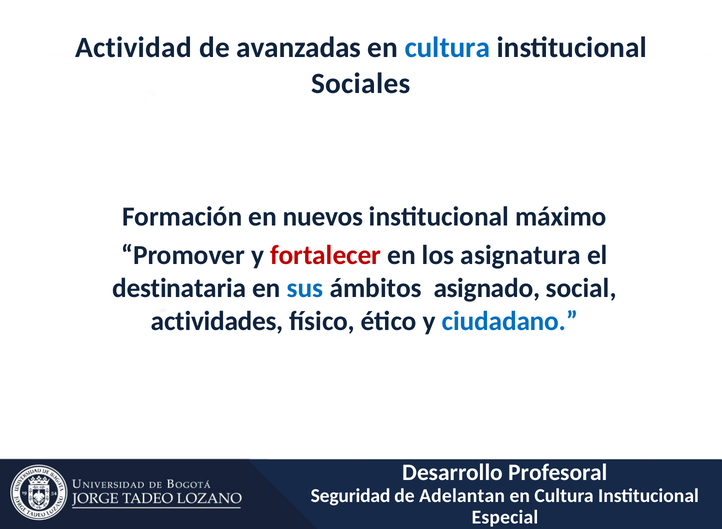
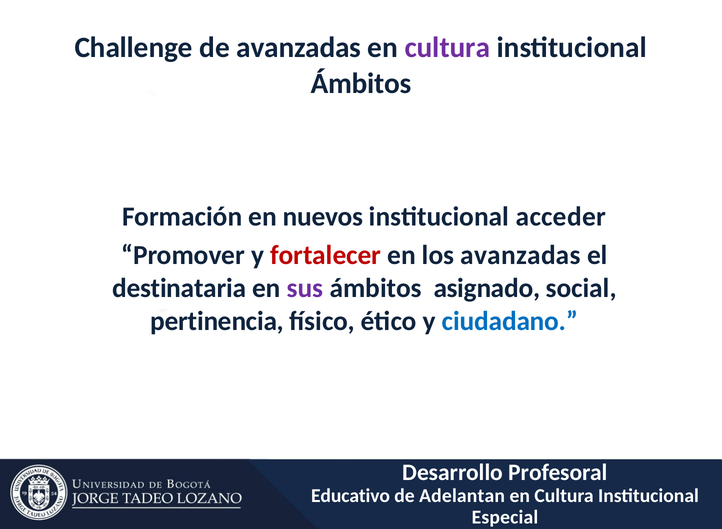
Actividad: Actividad -> Challenge (134, 47)
cultura colour: blue -> purple (447, 47)
Sociales: Sociales -> Ámbitos (361, 83)
máximo: máximo -> acceder (561, 217)
los asignatura: asignatura -> avanzadas (521, 255)
sus colour: blue -> purple (305, 288)
actividades: actividades -> pertinencia (217, 321)
Seguridad: Seguridad -> Educativo (351, 496)
